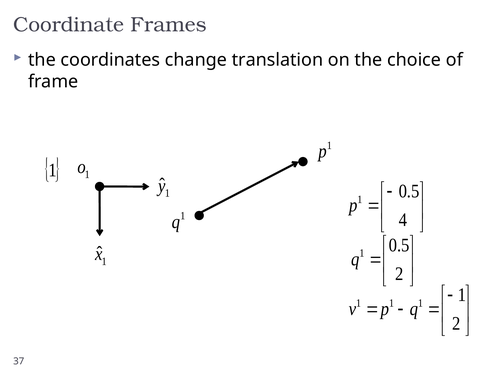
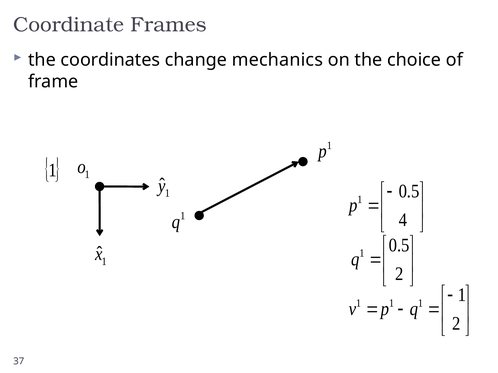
translation: translation -> mechanics (277, 60)
